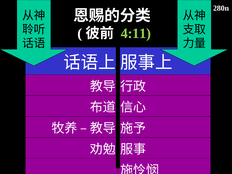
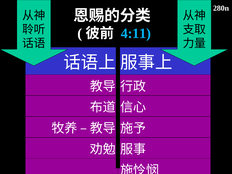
4:11 colour: light green -> light blue (136, 33)
